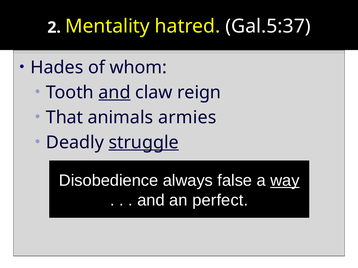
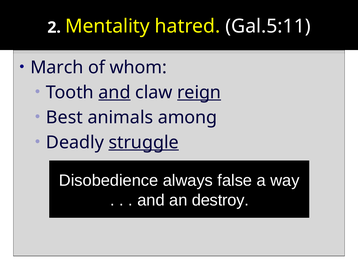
Gal.5:37: Gal.5:37 -> Gal.5:11 (268, 26)
Hades: Hades -> March (57, 67)
reign underline: none -> present (199, 93)
That: That -> Best (64, 118)
armies: armies -> among (187, 118)
way underline: present -> none (285, 181)
perfect: perfect -> destroy (220, 201)
